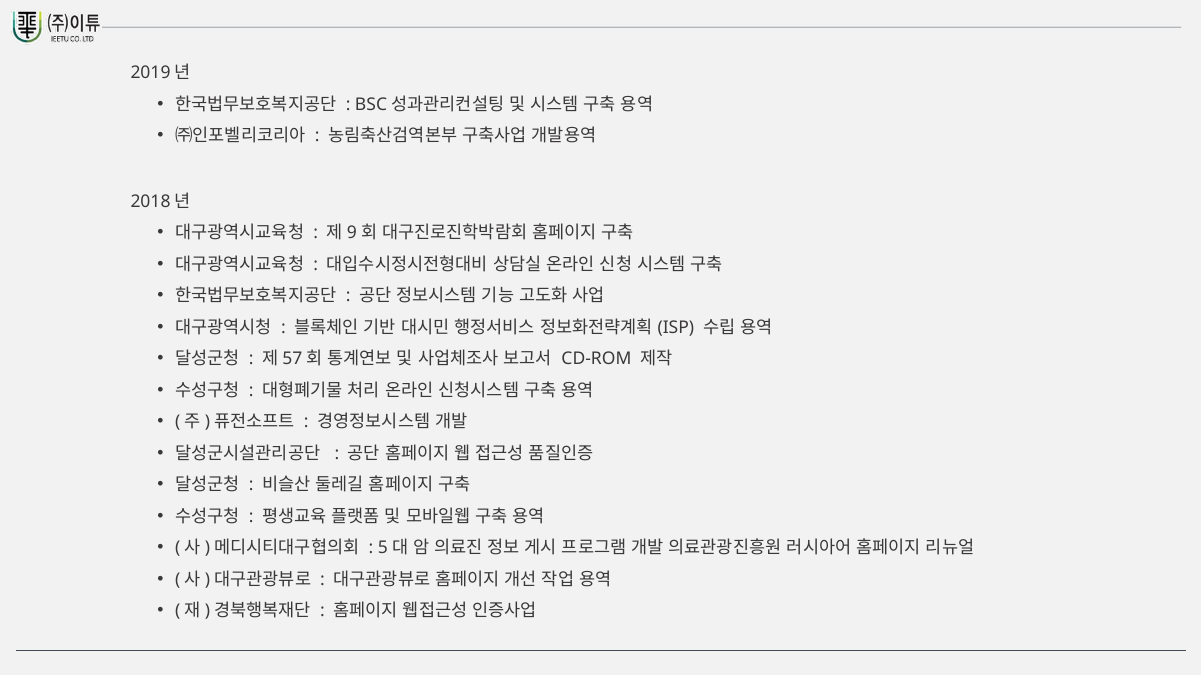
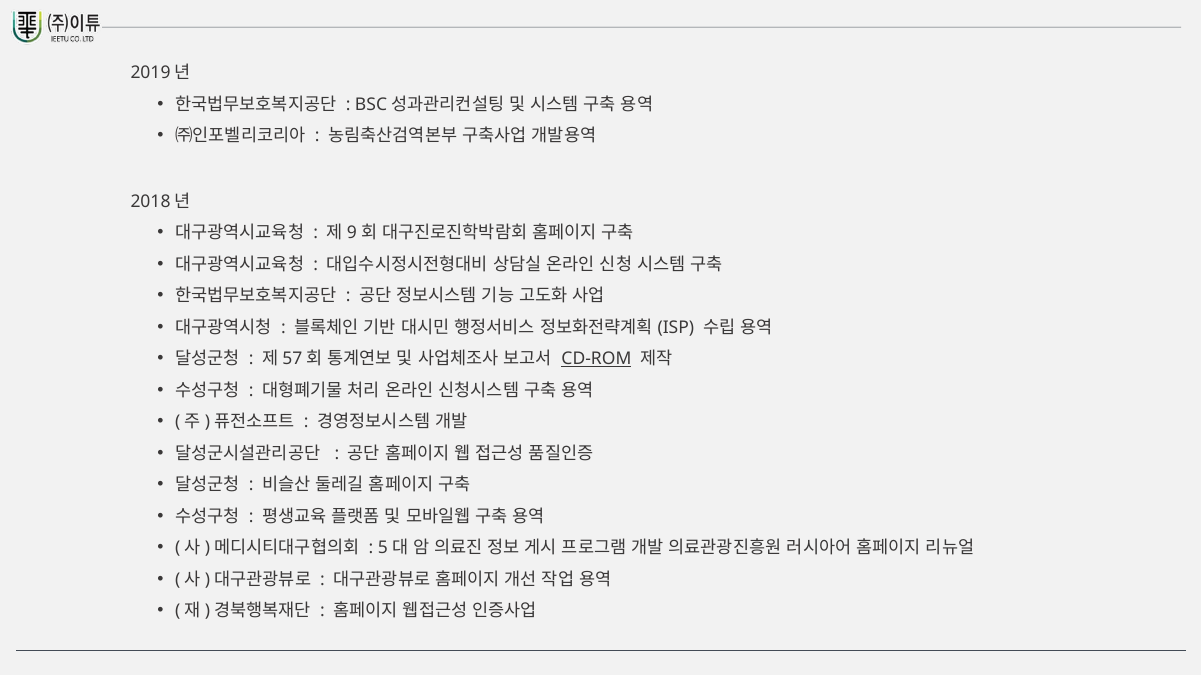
CD-ROM underline: none -> present (596, 359)
